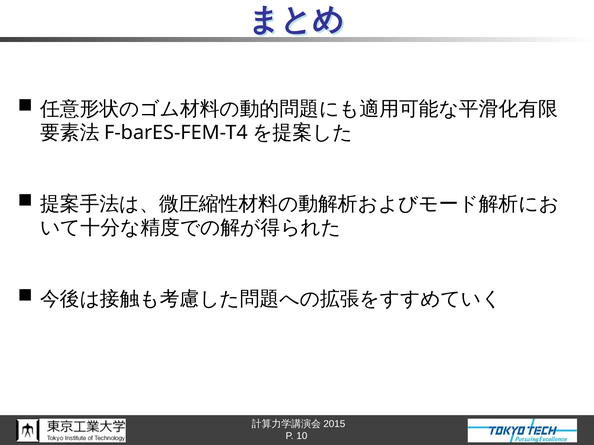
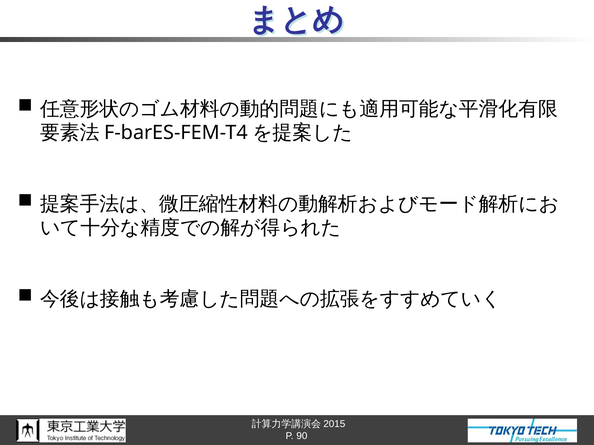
10: 10 -> 90 (302, 436)
